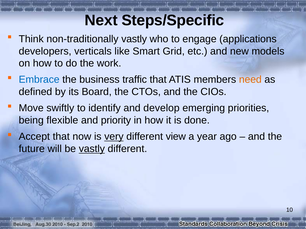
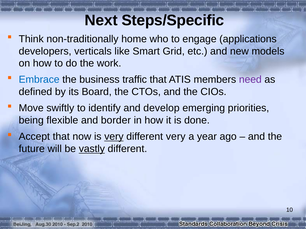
non-traditionally vastly: vastly -> home (134, 39)
need colour: orange -> purple (250, 80)
priority: priority -> border (116, 121)
different view: view -> very (176, 137)
